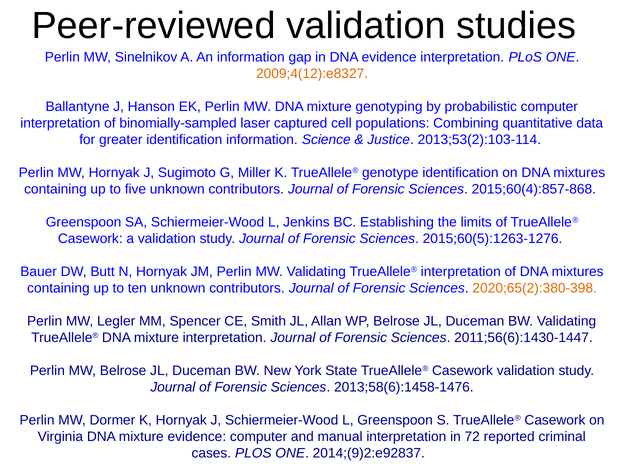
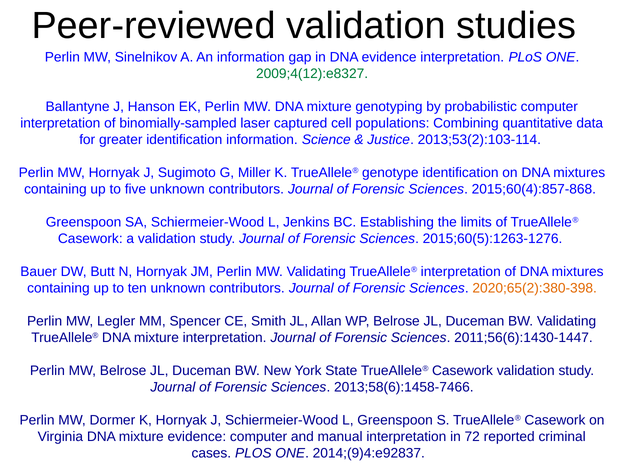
2009;4(12):e8327 colour: orange -> green (312, 74)
2013;58(6):1458-1476: 2013;58(6):1458-1476 -> 2013;58(6):1458-7466 (404, 387)
2014;(9)2:e92837: 2014;(9)2:e92837 -> 2014;(9)4:e92837 (369, 453)
